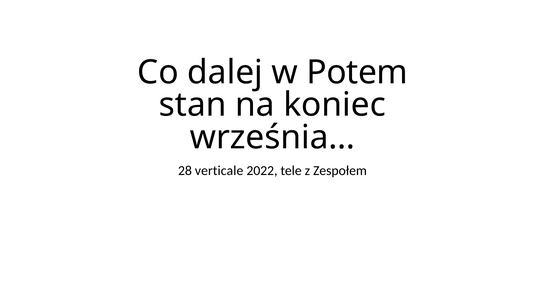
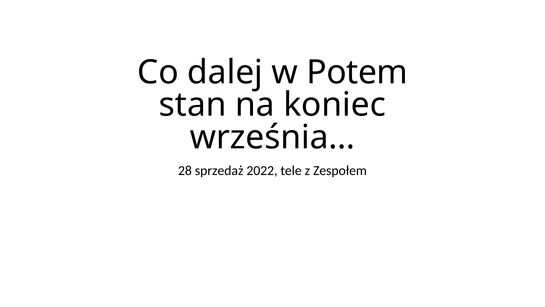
verticale: verticale -> sprzedaż (219, 170)
